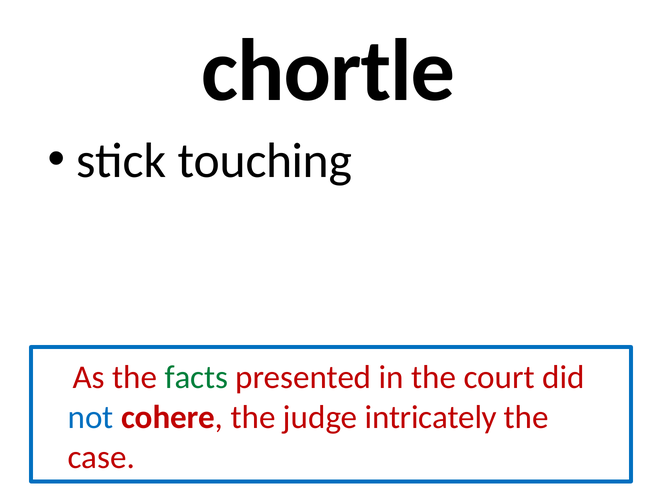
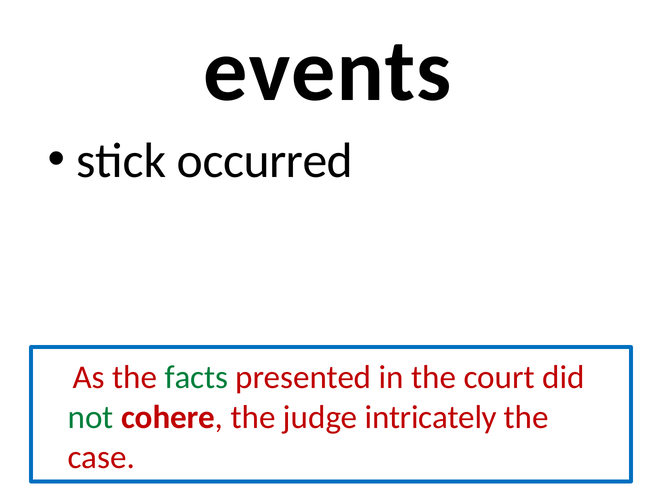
chortle: chortle -> events (327, 71)
touching: touching -> occurred (265, 161)
not colour: blue -> green (91, 417)
